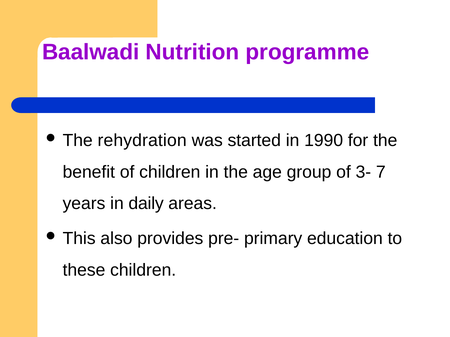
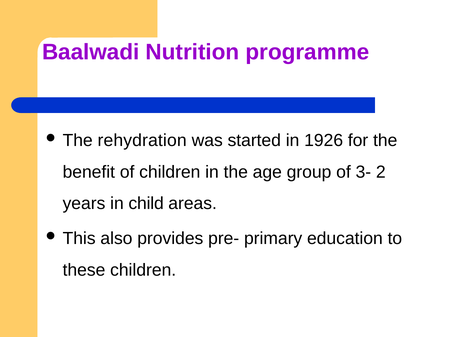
1990: 1990 -> 1926 (324, 141)
7: 7 -> 2 (381, 172)
daily: daily -> child (146, 204)
